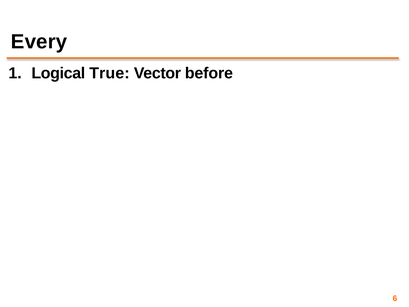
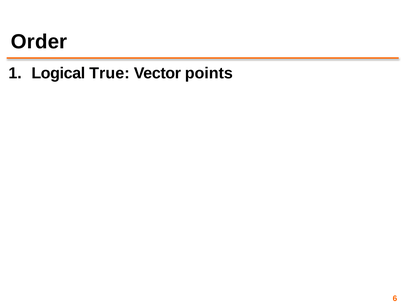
Every: Every -> Order (39, 42)
before: before -> points (209, 73)
